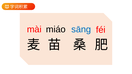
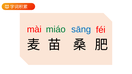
miáo colour: black -> green (56, 29)
